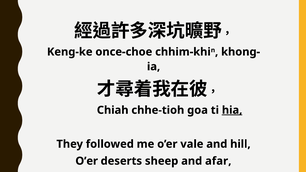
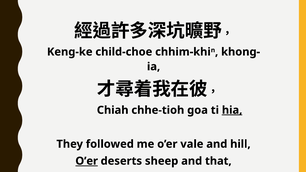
once-choe: once-choe -> child-choe (124, 52)
O’er underline: none -> present (87, 161)
afar: afar -> that (218, 161)
